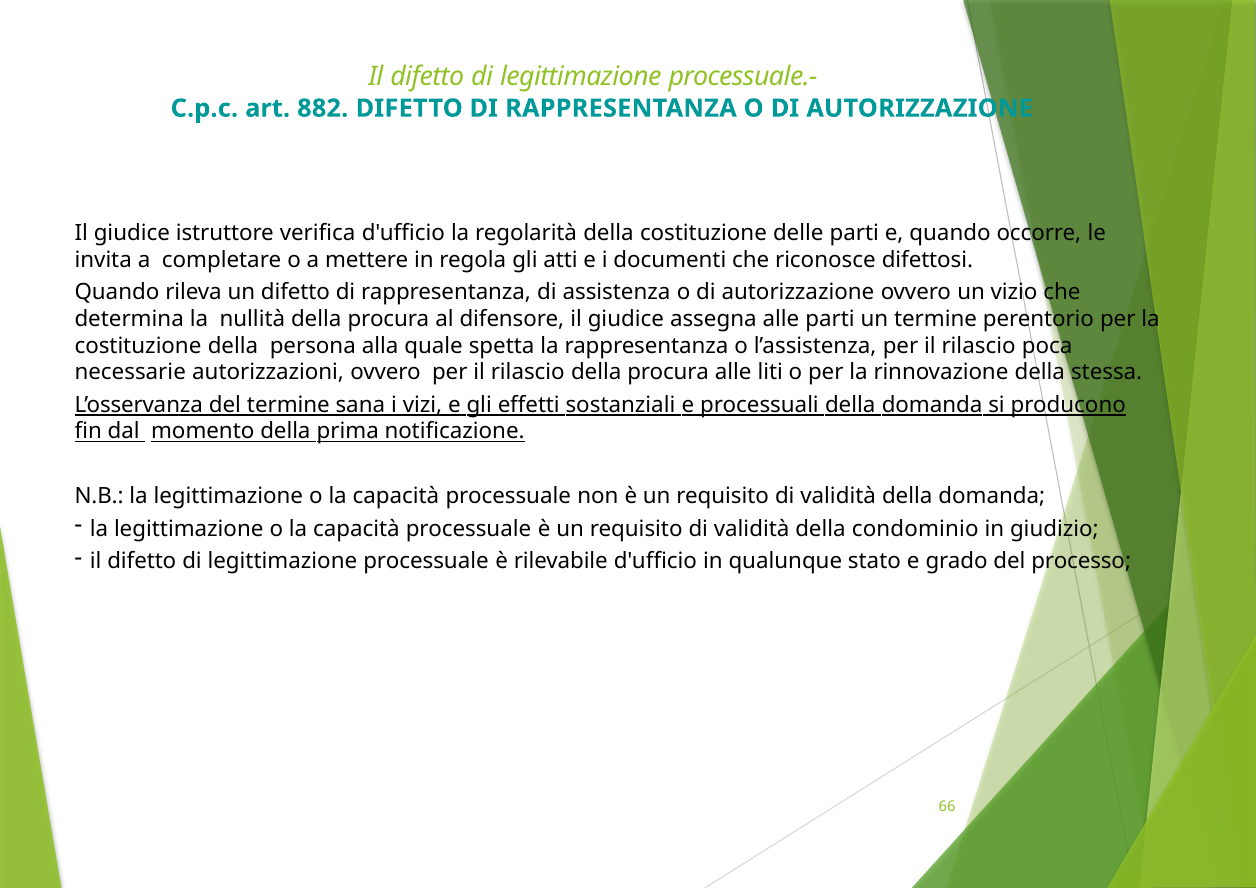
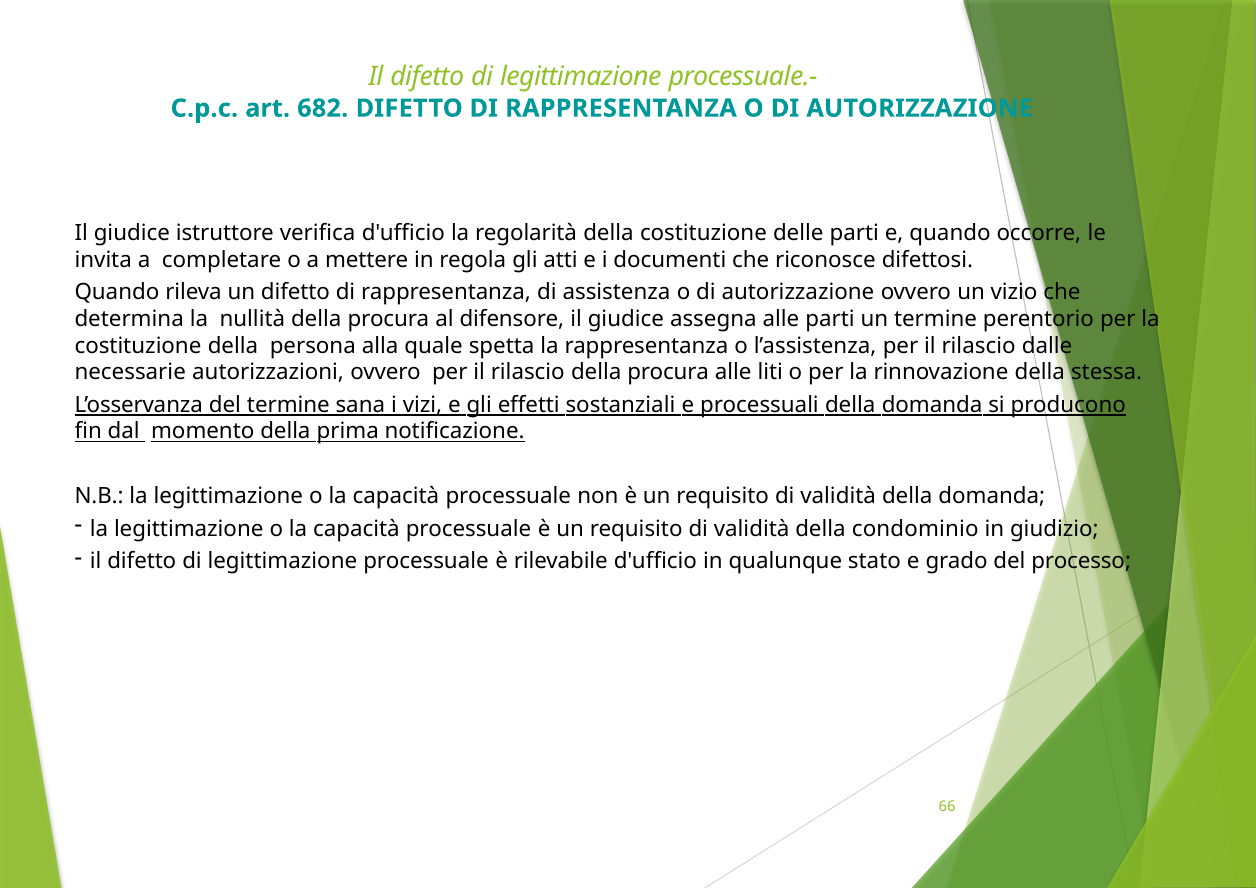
882: 882 -> 682 (323, 108)
poca: poca -> dalle (1047, 346)
